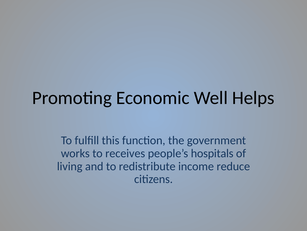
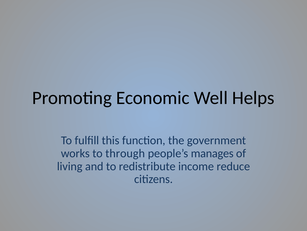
receives: receives -> through (125, 153)
hospitals: hospitals -> manages (212, 153)
